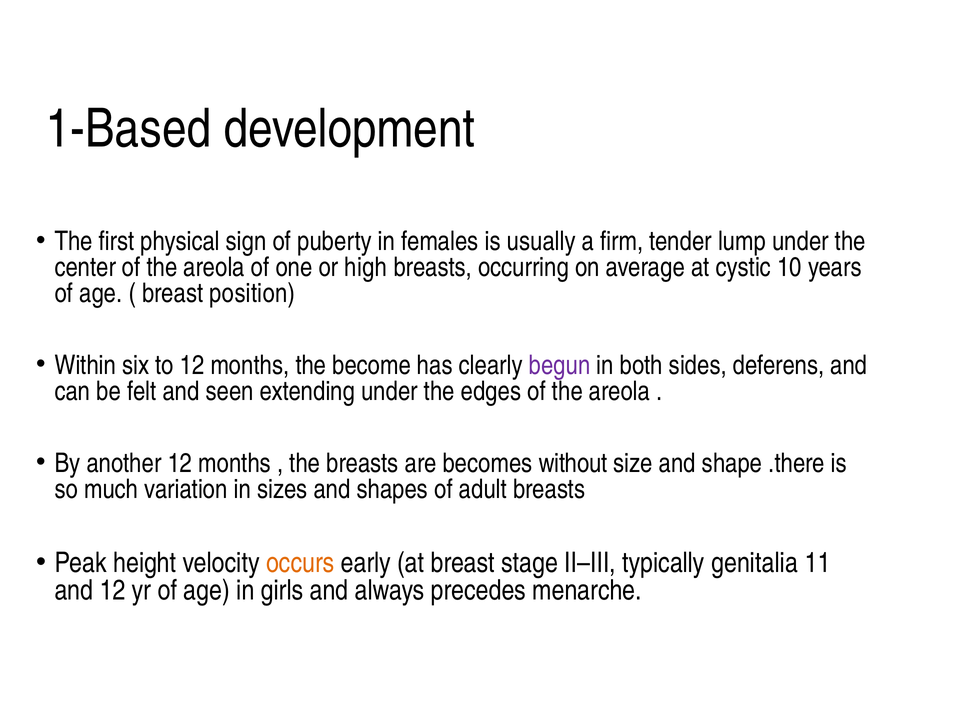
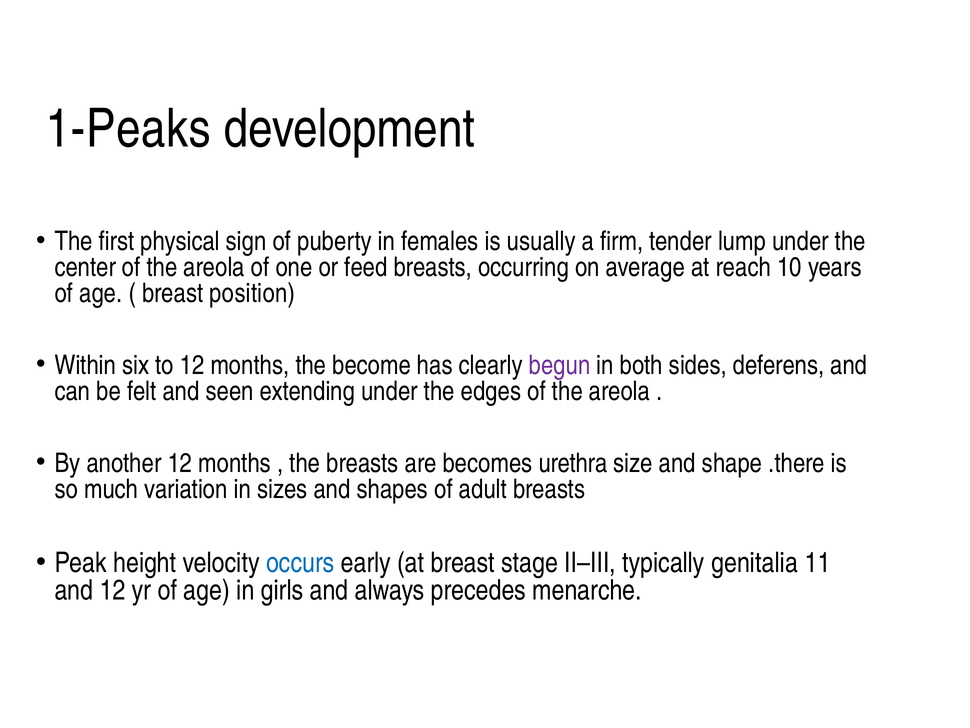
1-Based: 1-Based -> 1-Peaks (128, 129)
high: high -> feed (366, 267)
cystic: cystic -> reach (743, 267)
without: without -> urethra (573, 463)
occurs colour: orange -> blue (300, 563)
